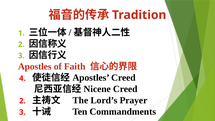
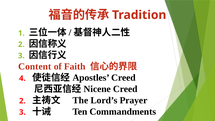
Apostles: Apostles -> Content (35, 66)
